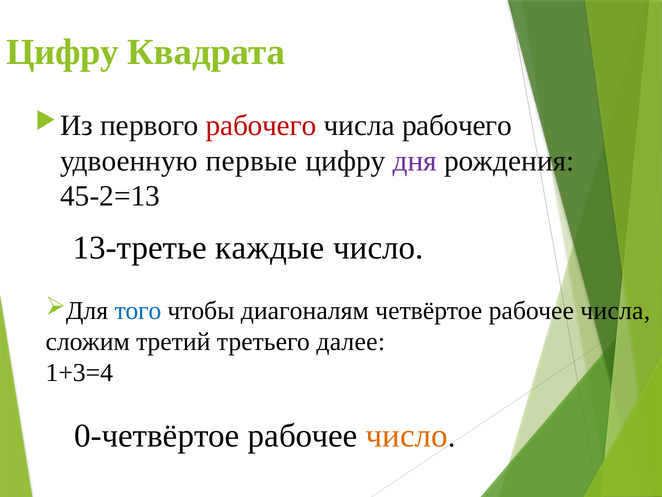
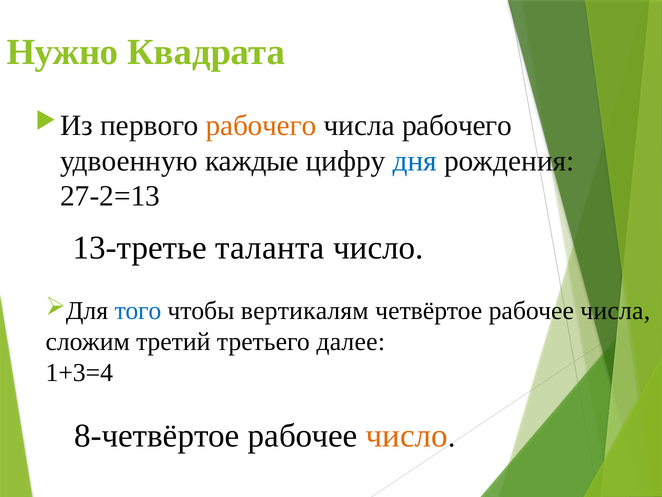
Цифру: Цифру -> Нужно (62, 52)
рабочего colour: red -> orange (261, 125)
первые: первые -> каждые (252, 161)
дня colour: purple -> blue (415, 161)
45-2=13: 45-2=13 -> 27-2=13 (110, 196)
каждые: каждые -> таланта (270, 248)
диагоналям: диагоналям -> вертикалям (305, 310)
0-четвёртое: 0-четвёртое -> 8-четвёртое (157, 435)
